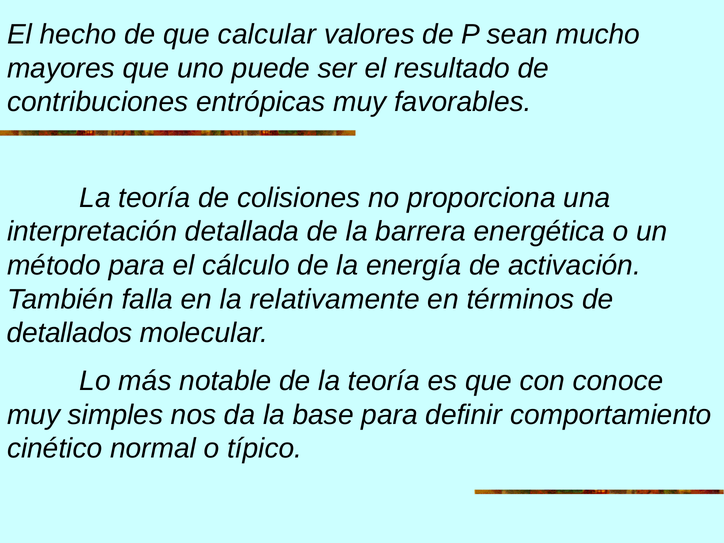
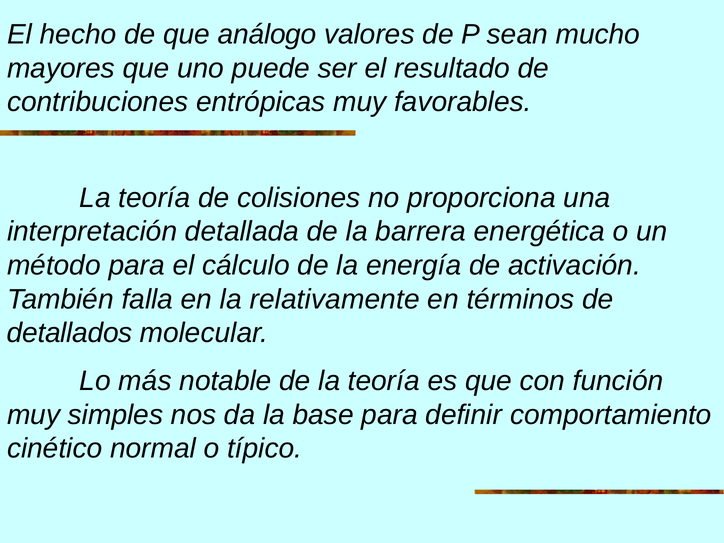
calcular: calcular -> análogo (267, 34)
conoce: conoce -> función (618, 381)
